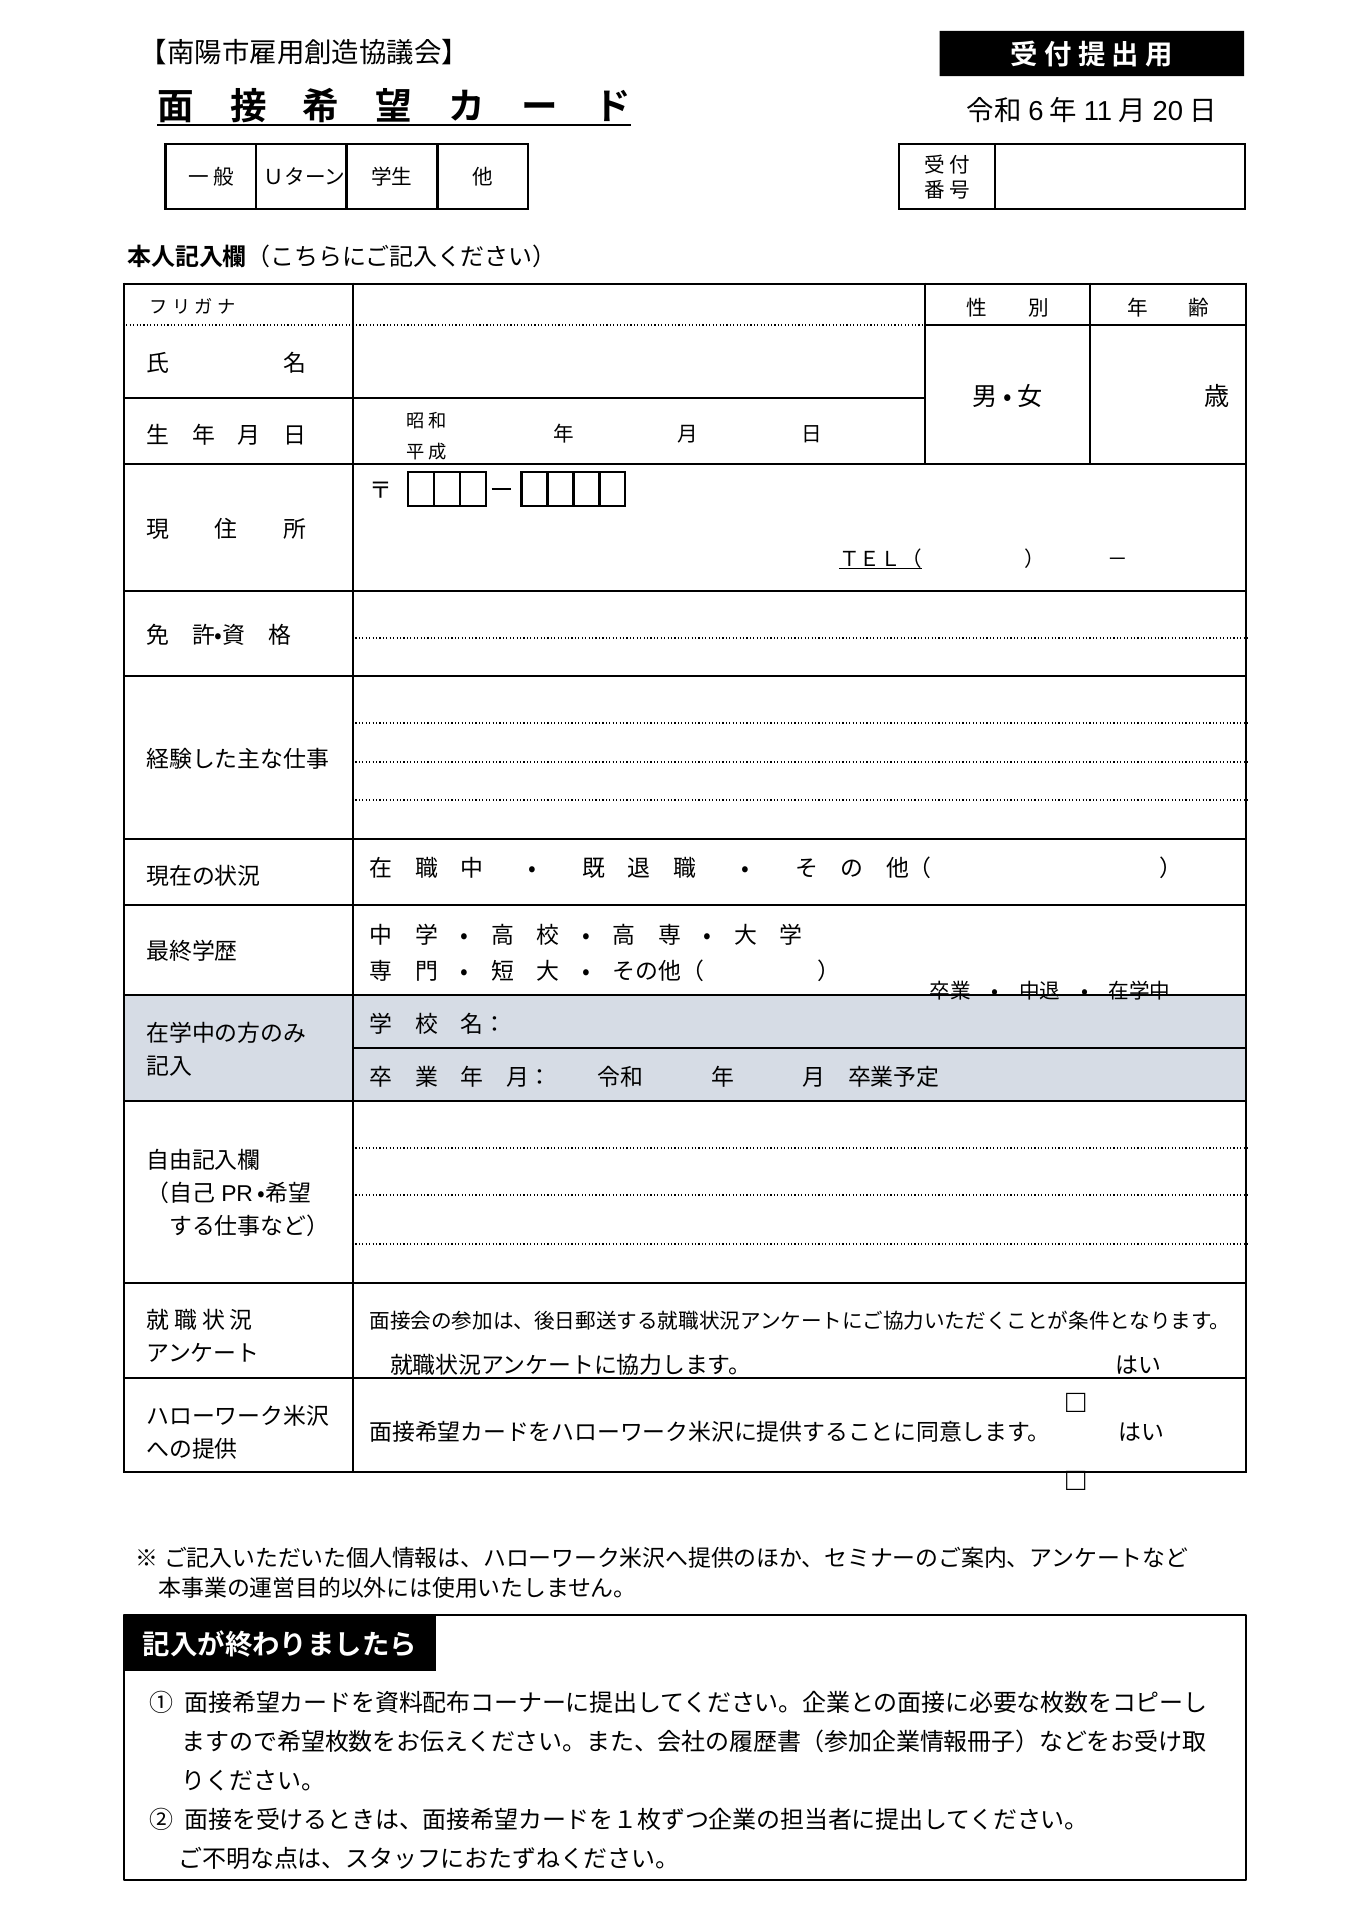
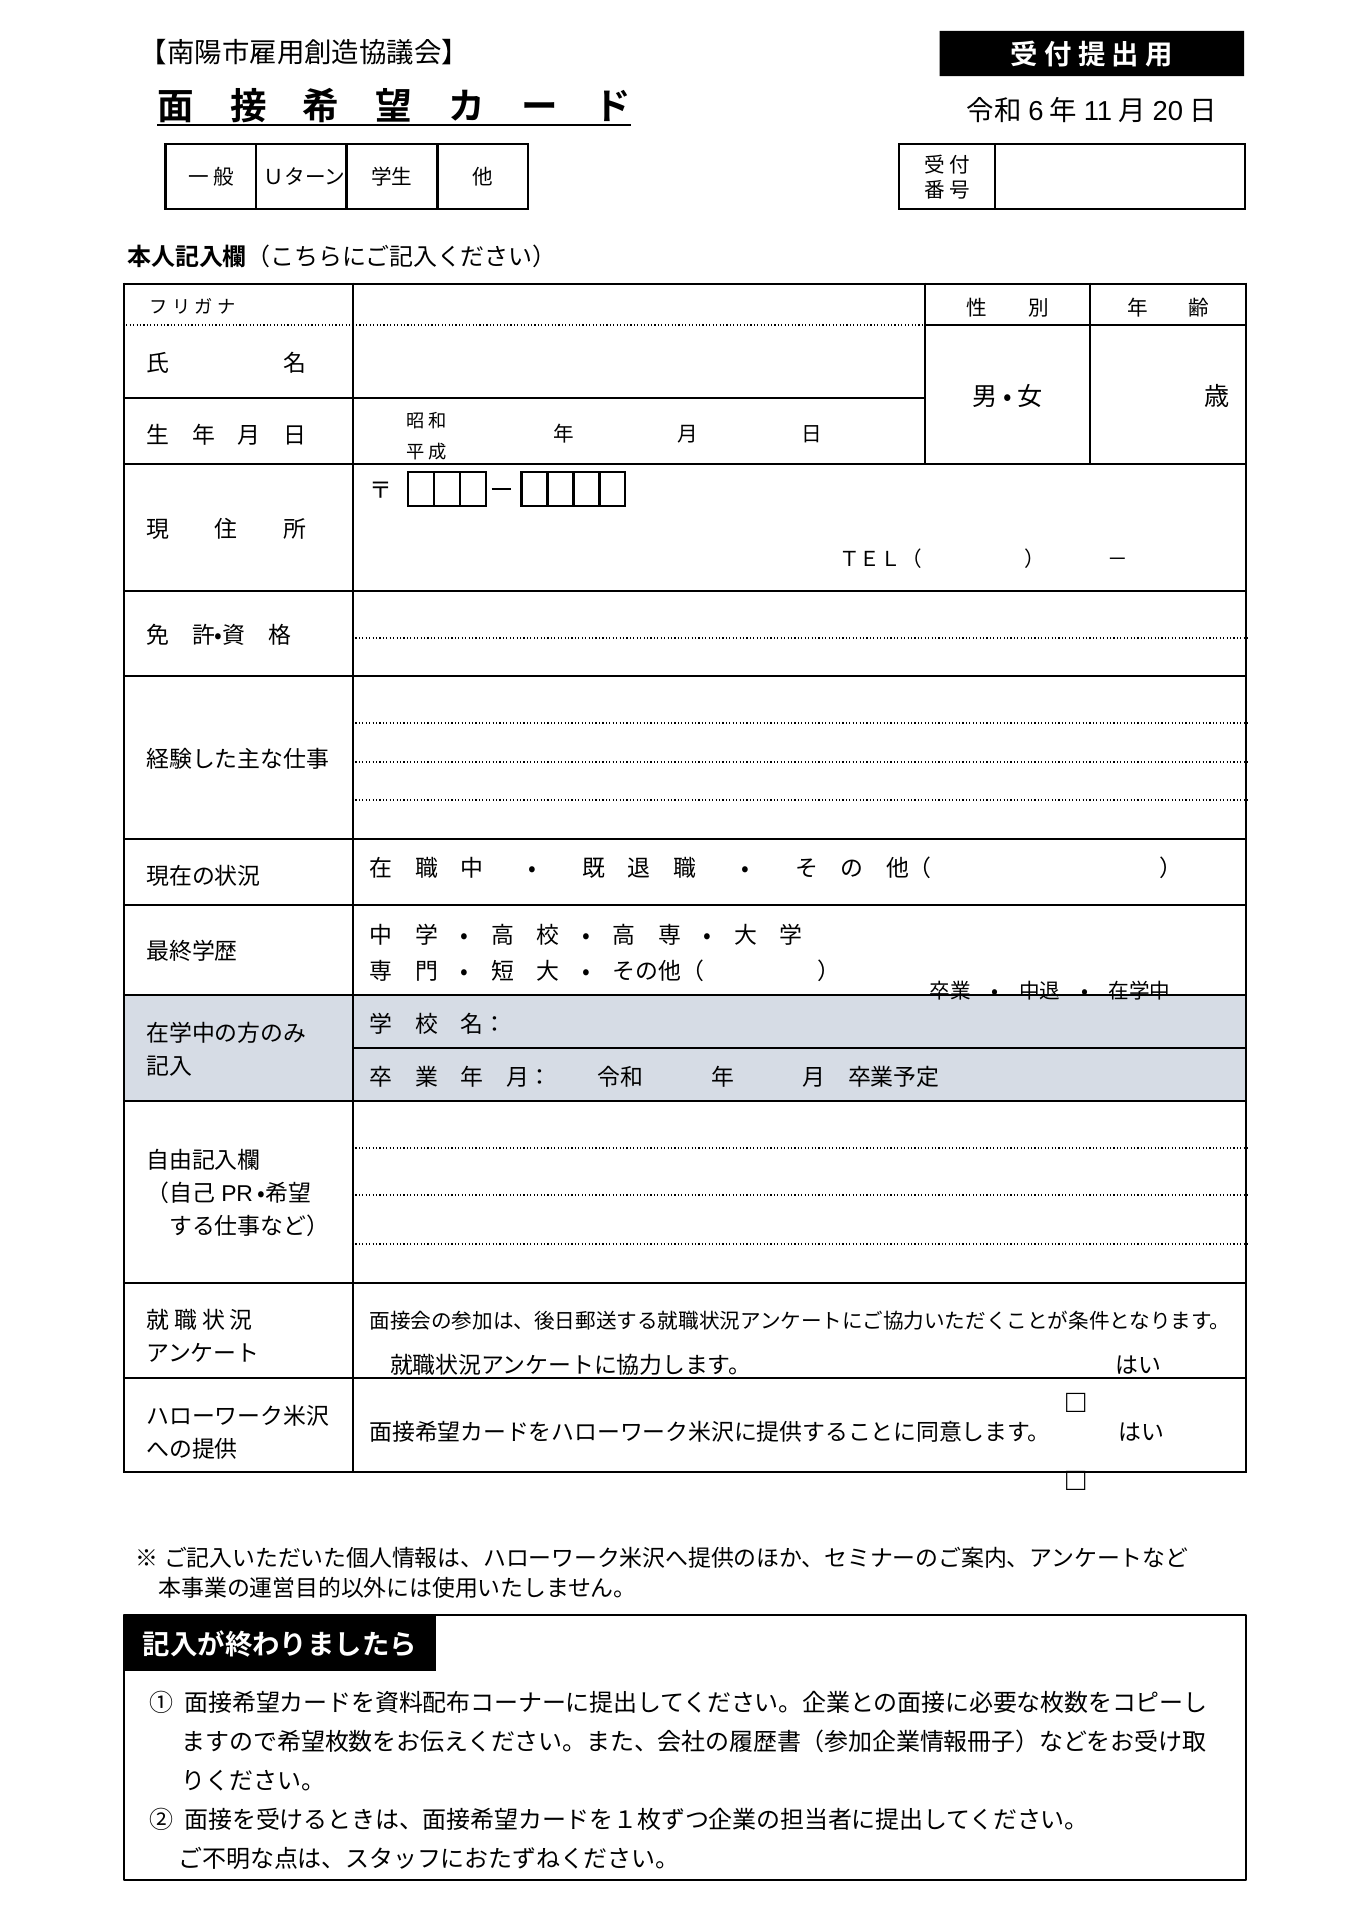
ＴＥＬ（ underline: present -> none (881, 559)
